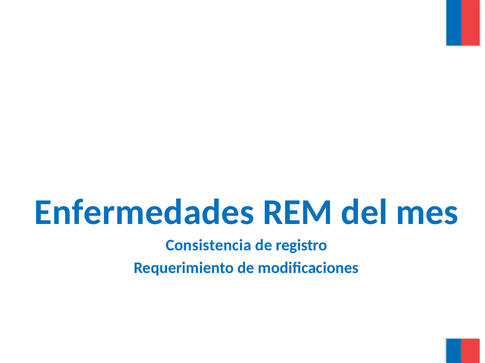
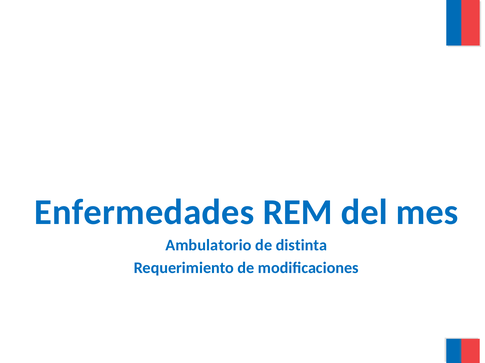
Consistencia: Consistencia -> Ambulatorio (209, 246)
registro: registro -> distinta (301, 246)
